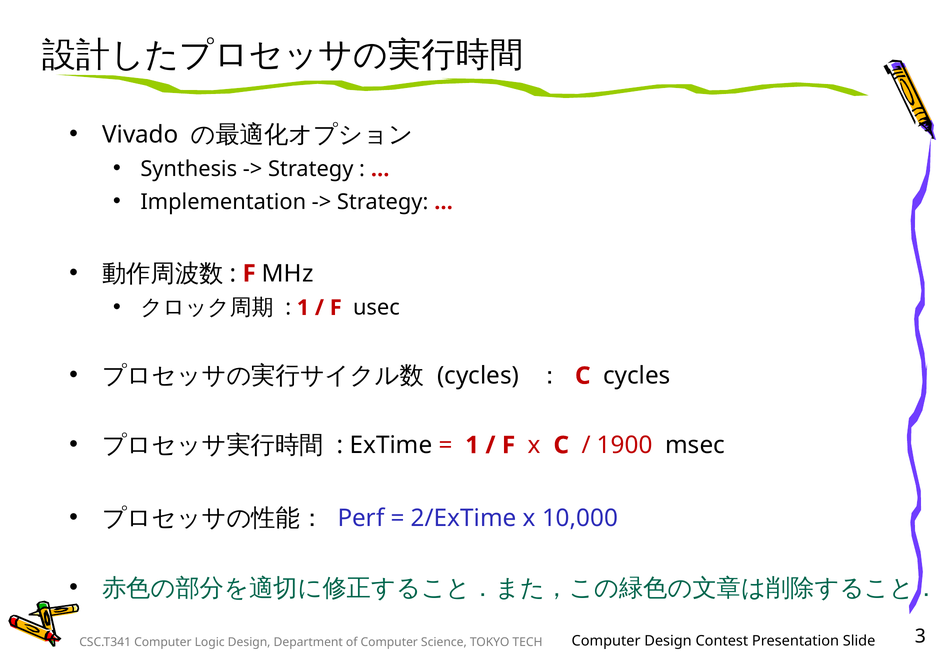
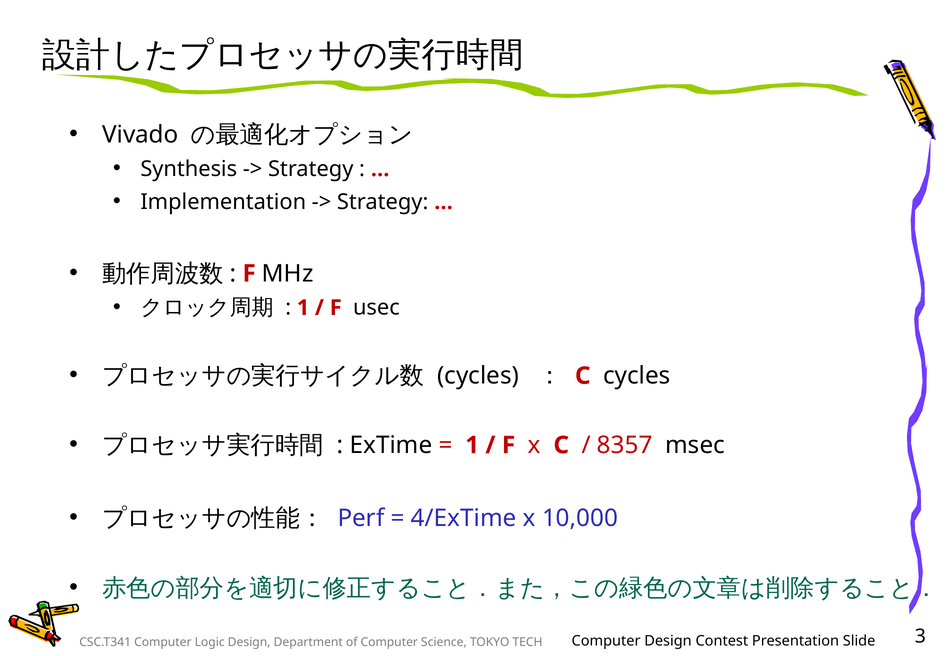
1900: 1900 -> 8357 (625, 445)
2/ExTime: 2/ExTime -> 4/ExTime (464, 518)
